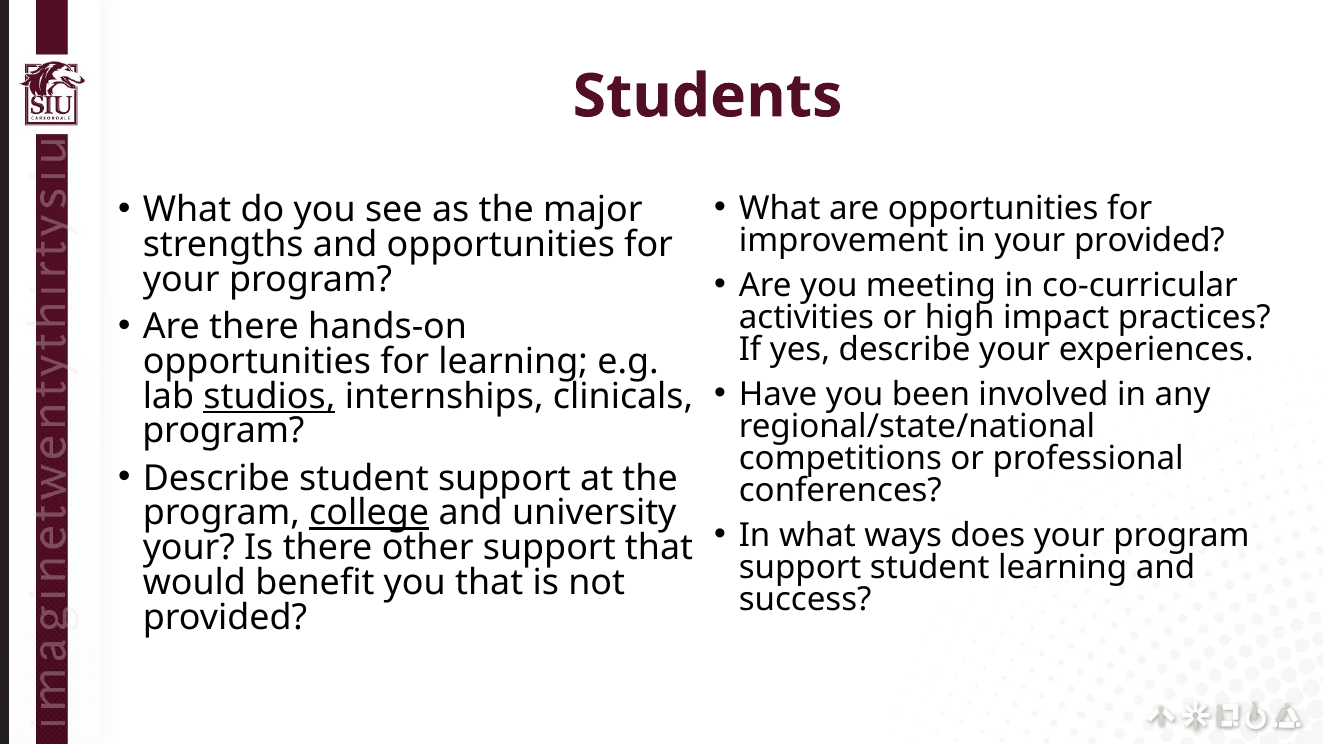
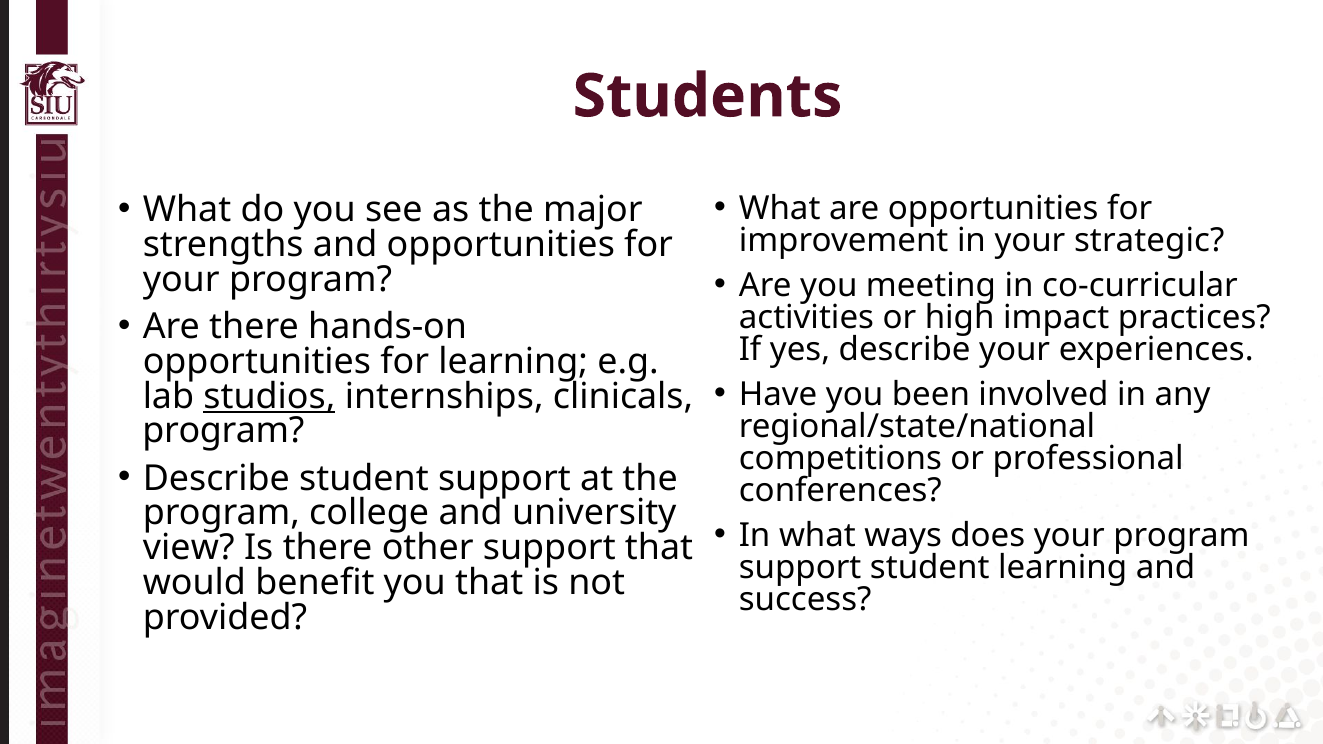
your provided: provided -> strategic (1149, 241)
college underline: present -> none (369, 513)
your: your -> view (189, 548)
